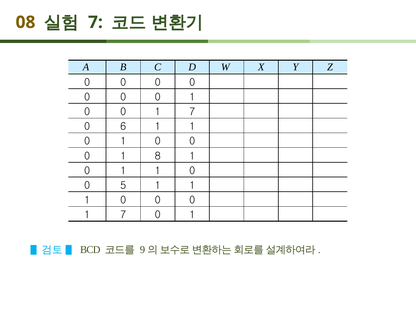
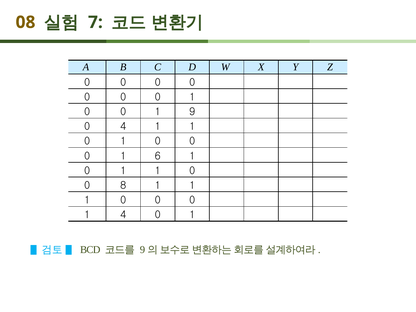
7: 7 -> 9 (192, 112)
0 6: 6 -> 4 (123, 126)
8: 8 -> 6 (158, 156)
5: 5 -> 8 (123, 185)
7: 7 -> 4 (123, 215)
